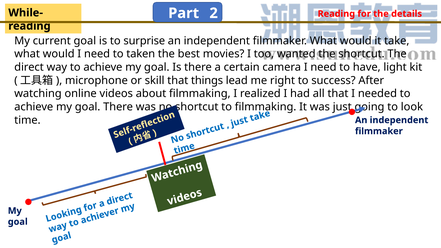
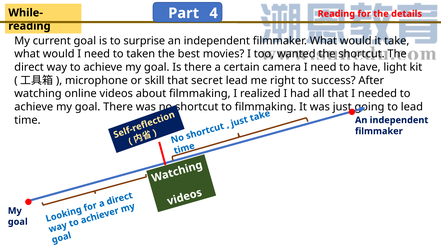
2: 2 -> 4 (214, 13)
things: things -> secret (207, 80)
to look: look -> lead (412, 107)
